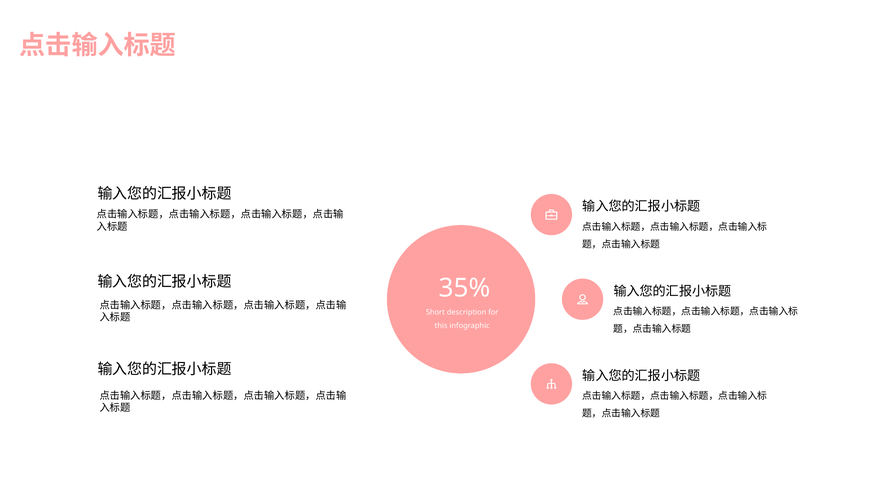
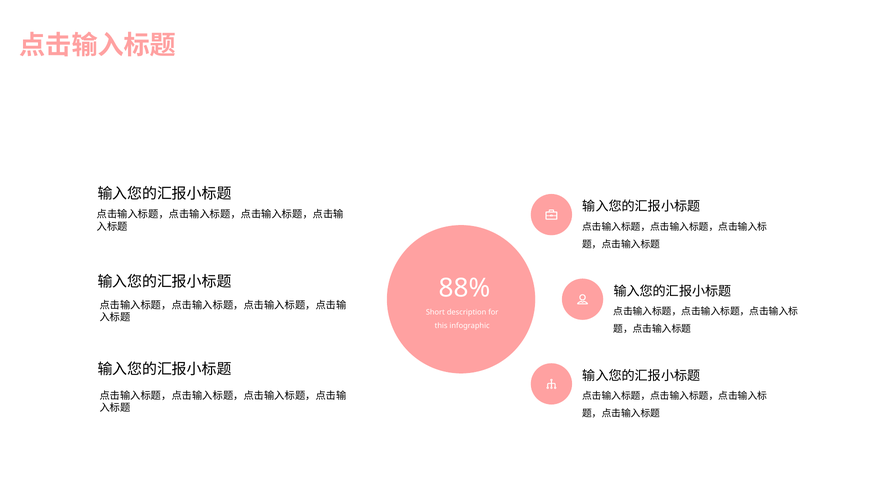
35%: 35% -> 88% (465, 288)
